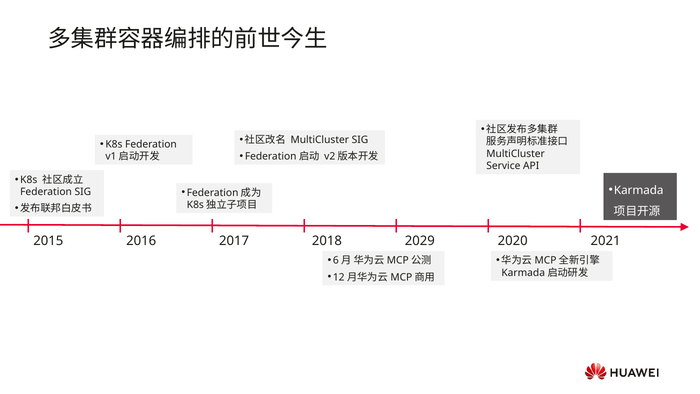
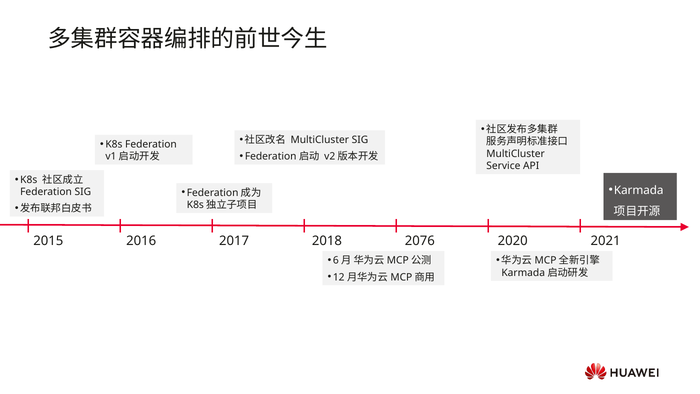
2029: 2029 -> 2076 (420, 241)
